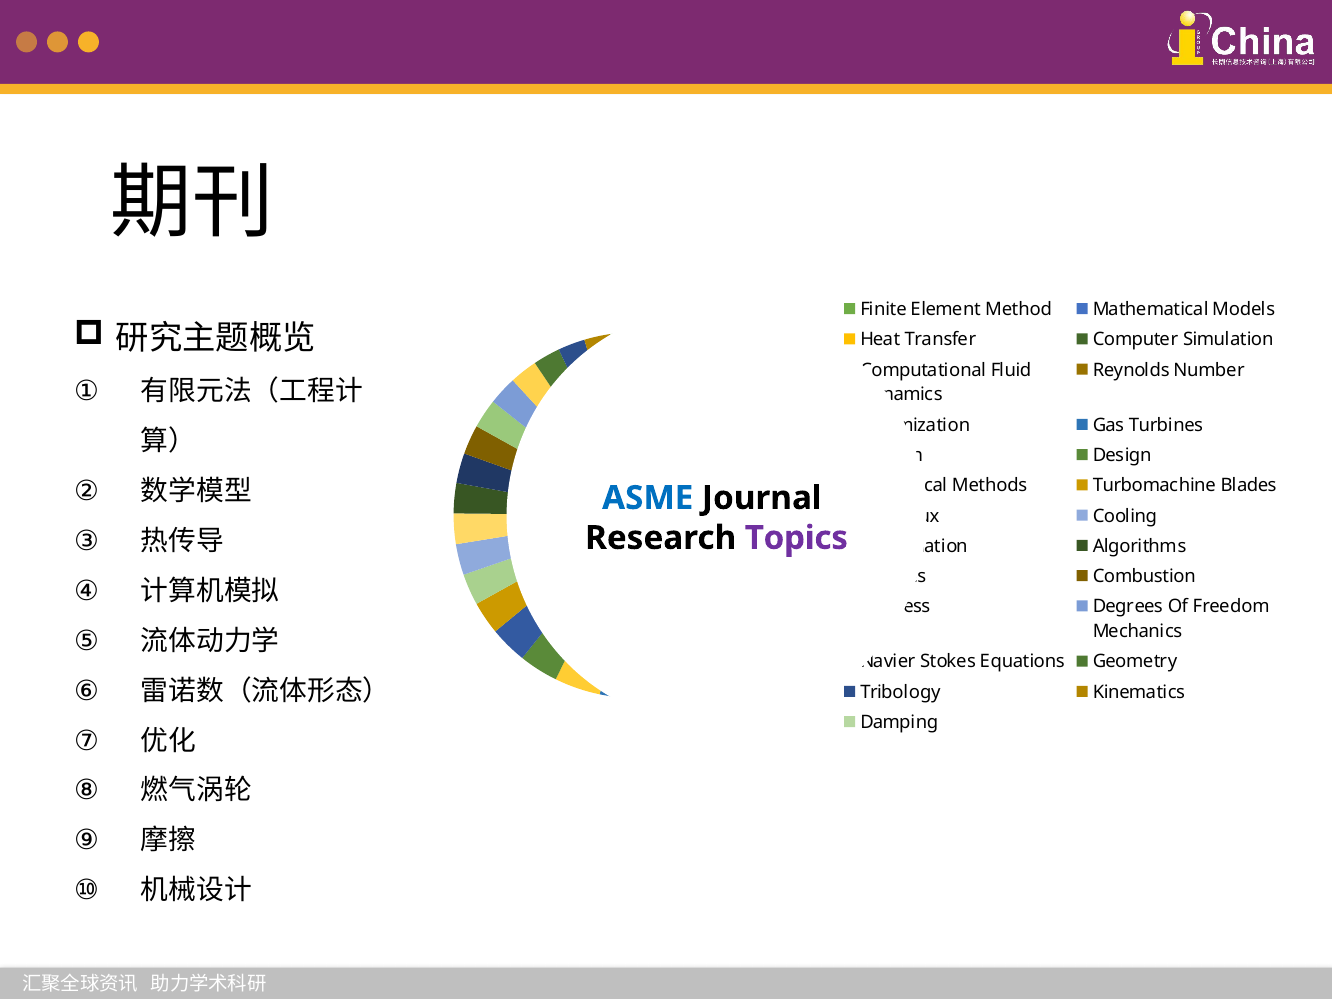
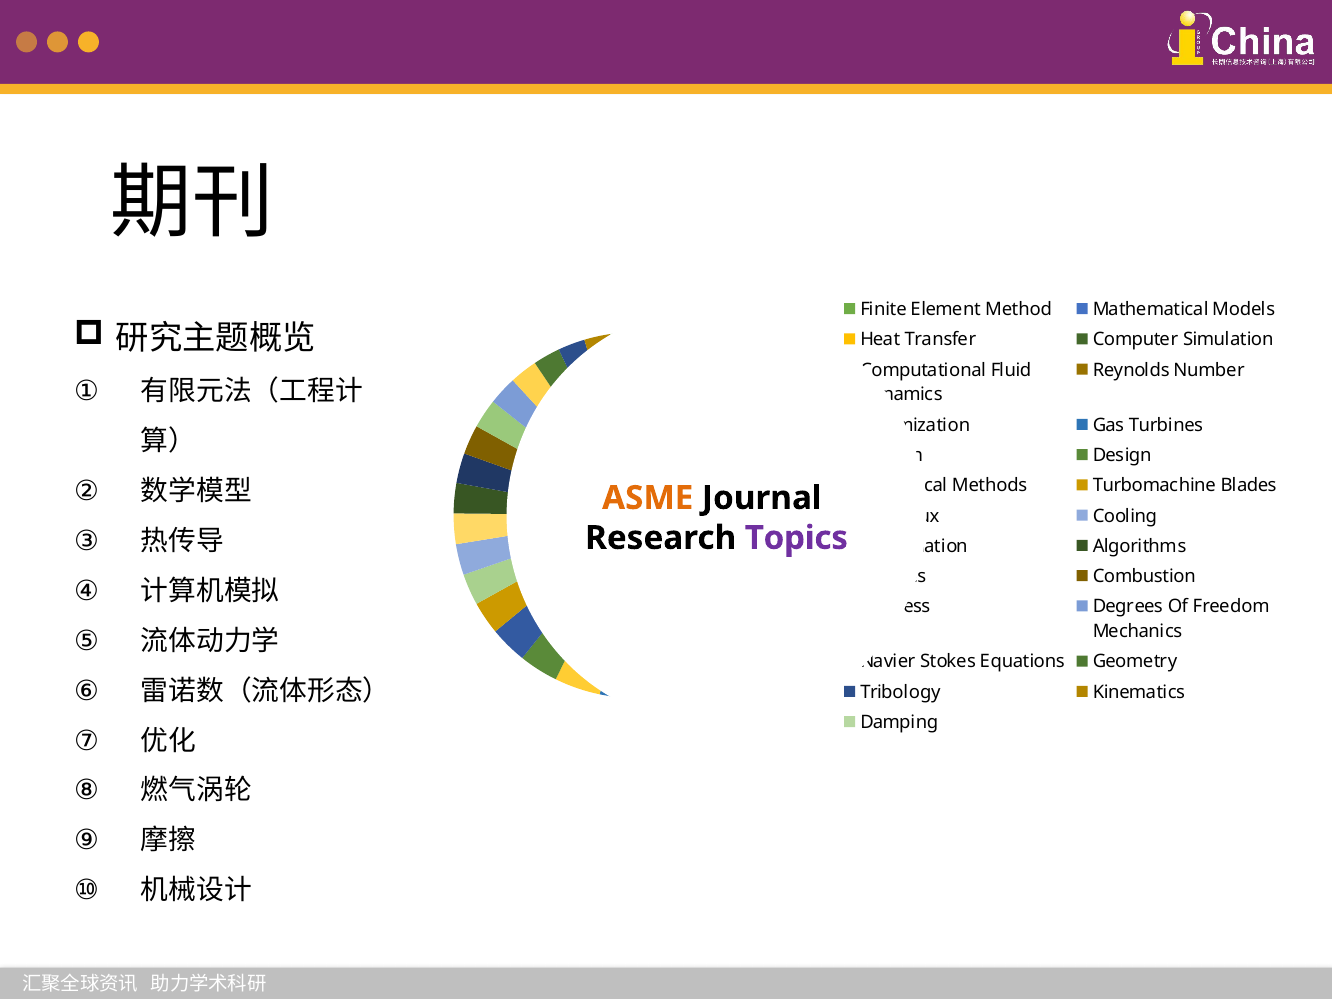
ASME colour: blue -> orange (648, 498)
